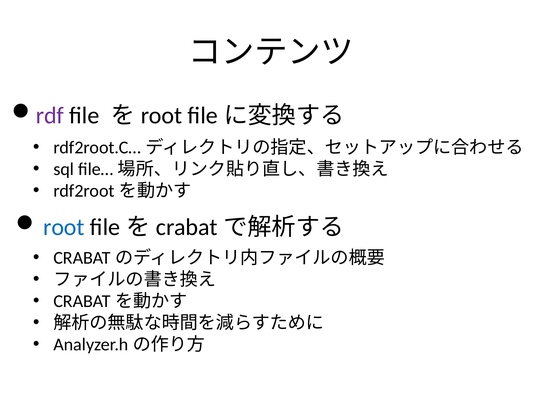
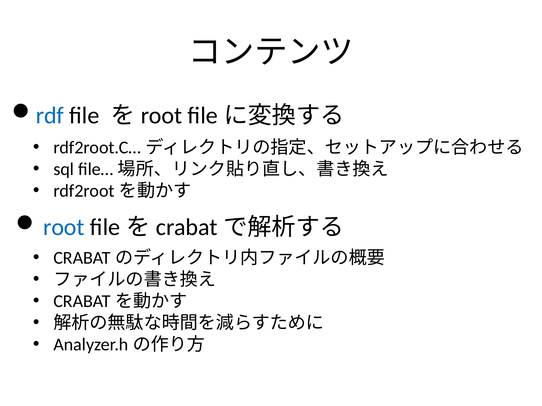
rdf colour: purple -> blue (50, 116)
